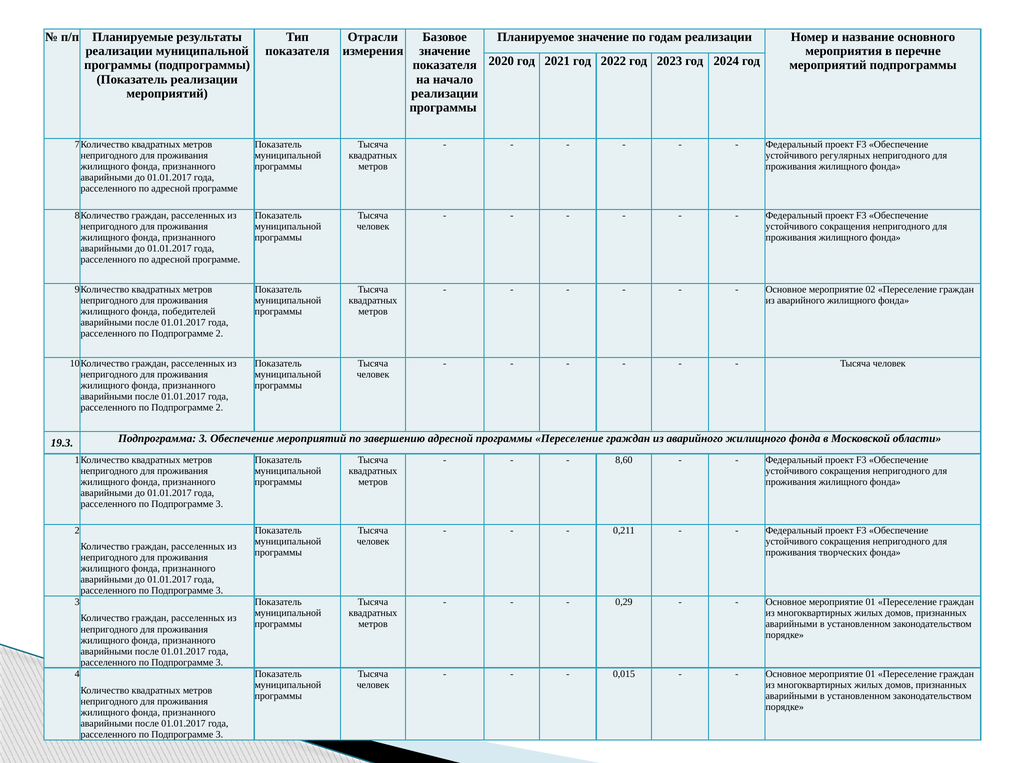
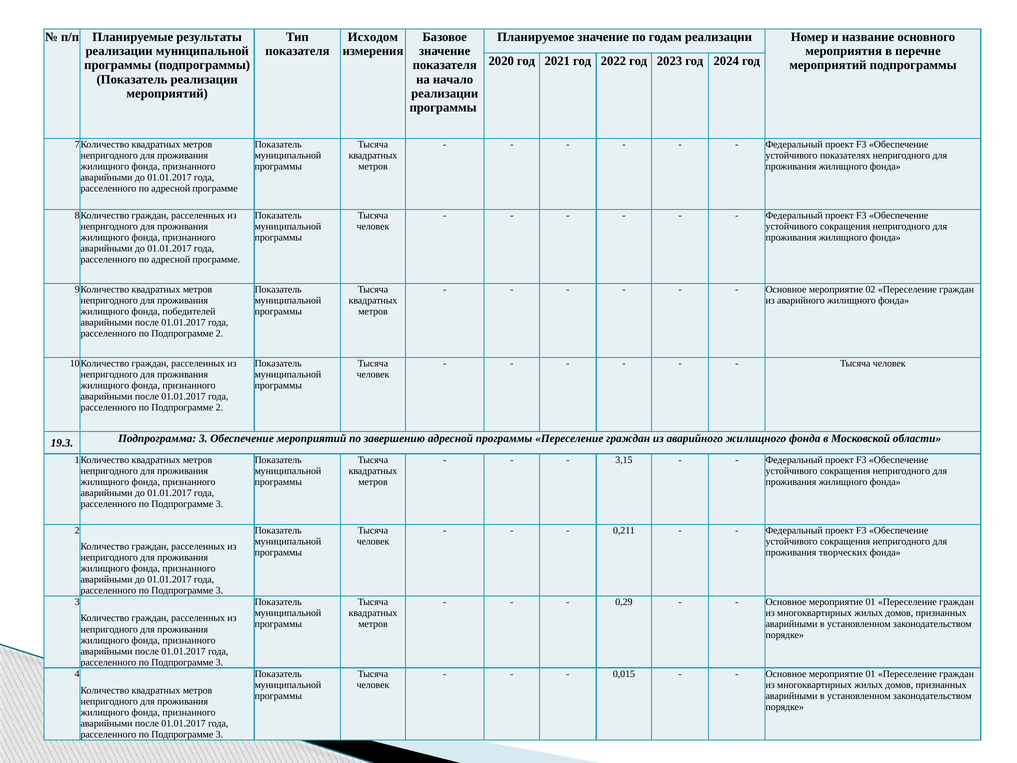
Отрасли: Отрасли -> Исходом (373, 37)
регулярных: регулярных -> показателях (845, 156)
8,60: 8,60 -> 3,15 (624, 460)
